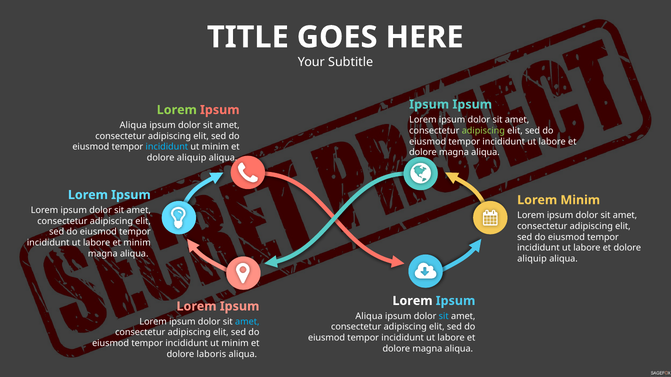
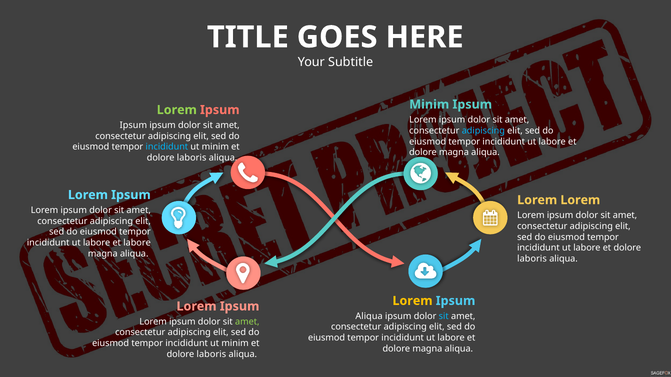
Ipsum: Ipsum -> Minim (429, 105)
Aliqua: Aliqua -> Ipsum (133, 125)
adipiscing colour: light green -> light blue (483, 131)
aliquip: aliquip -> laboris (192, 158)
Minim: Minim -> Lorem (580, 200)
et minim: minim -> labore (137, 243)
aliquip: aliquip -> laboris (532, 259)
Lorem colour: white -> yellow (413, 301)
amet colour: light blue -> light green (247, 322)
